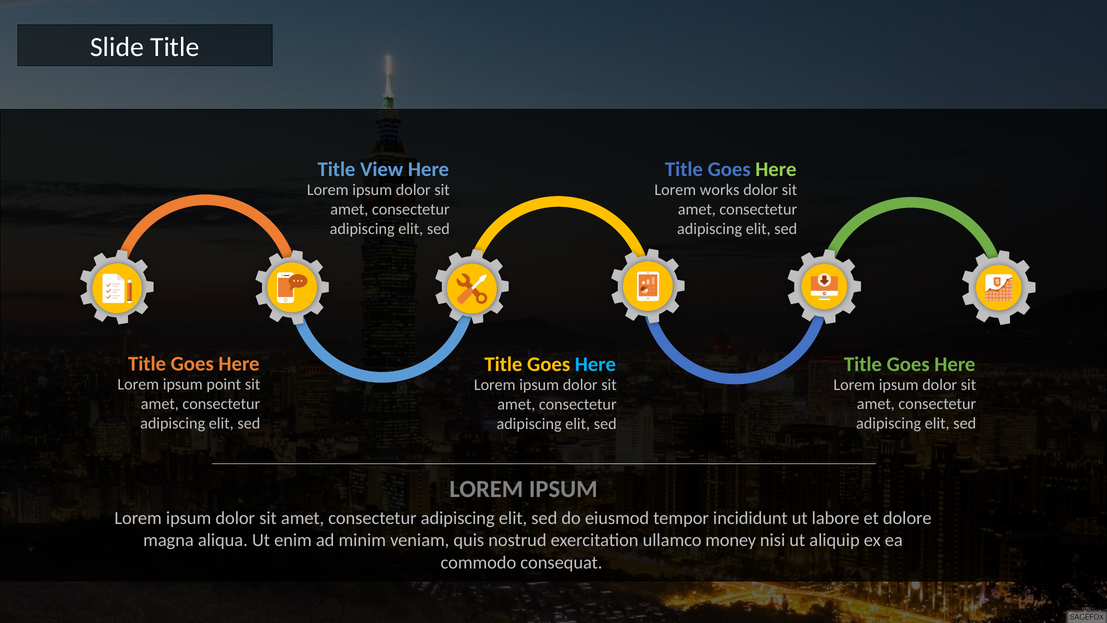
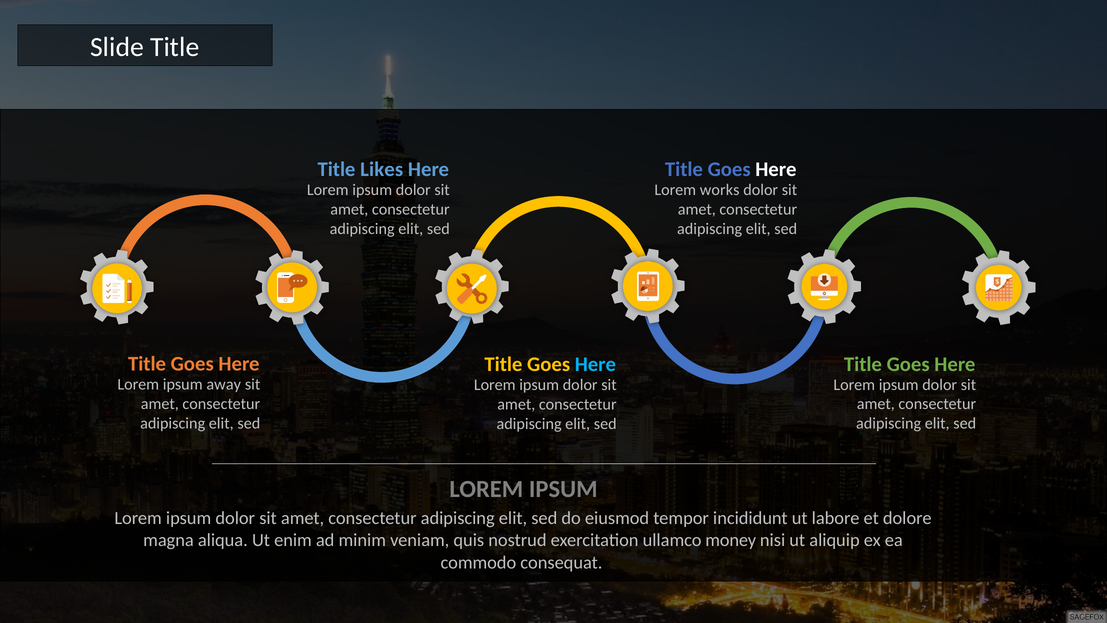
View: View -> Likes (382, 169)
Here colour: light green -> white (776, 169)
point: point -> away (224, 384)
